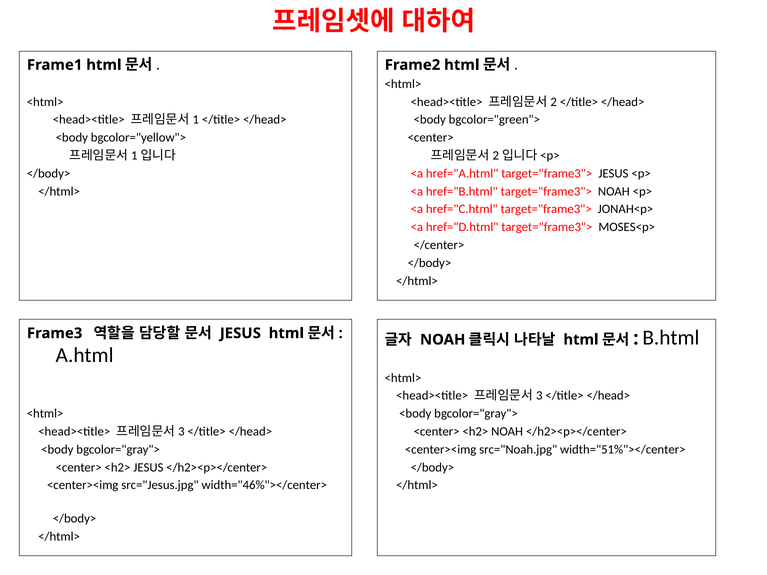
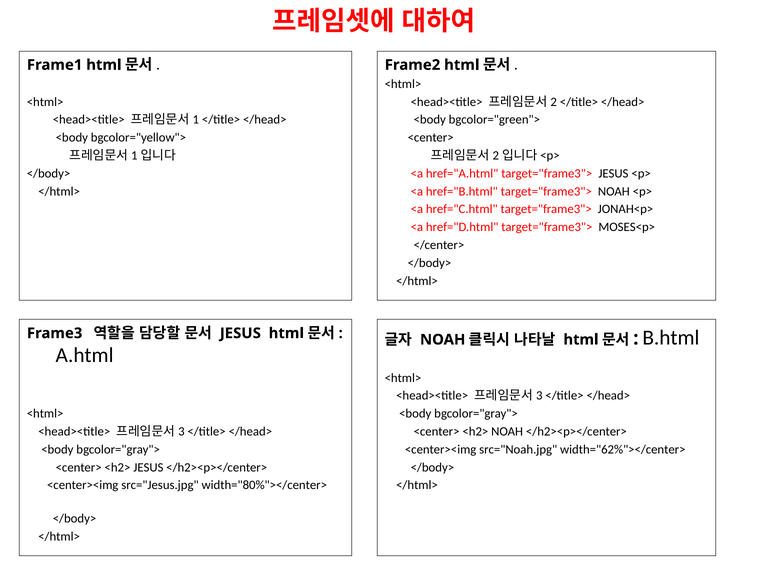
width="51%"></center>: width="51%"></center> -> width="62%"></center> (623, 450)
width="46%"></center>: width="46%"></center> -> width="80%"></center> (264, 485)
